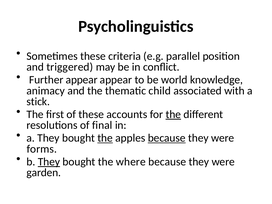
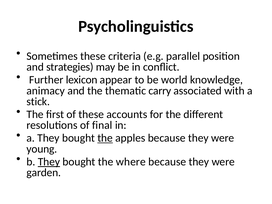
triggered: triggered -> strategies (70, 67)
Further appear: appear -> lexicon (82, 80)
child: child -> carry (160, 91)
the underline: present -> none (173, 114)
because underline: present -> none (167, 138)
forms: forms -> young (42, 149)
